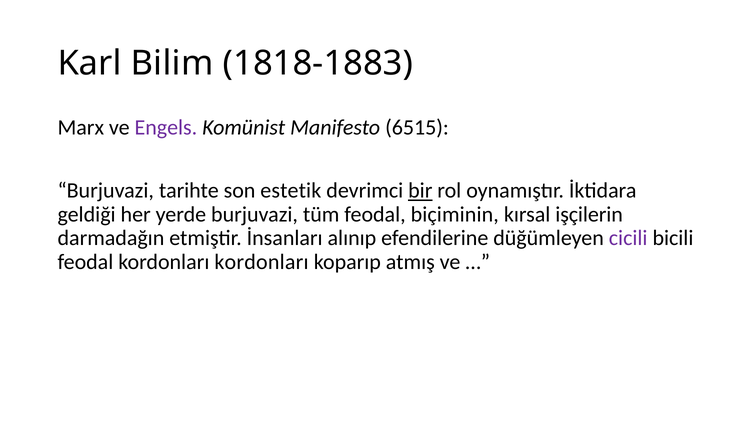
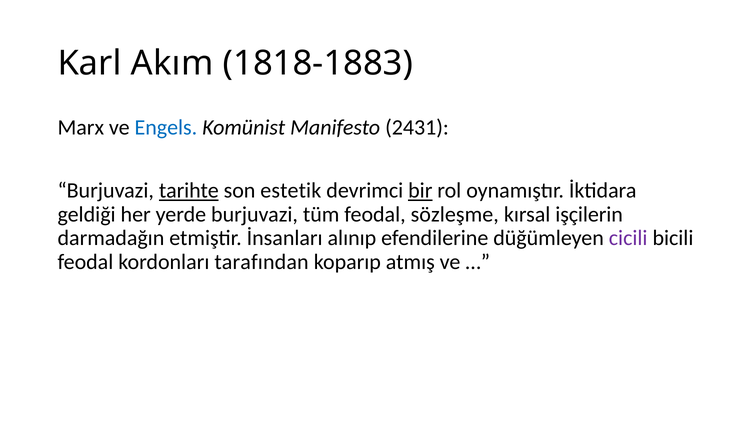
Bilim: Bilim -> Akım (172, 63)
Engels colour: purple -> blue (166, 128)
6515: 6515 -> 2431 (417, 128)
tarihte underline: none -> present (189, 191)
biçiminin: biçiminin -> sözleşme (455, 215)
kordonları kordonları: kordonları -> tarafından (262, 262)
